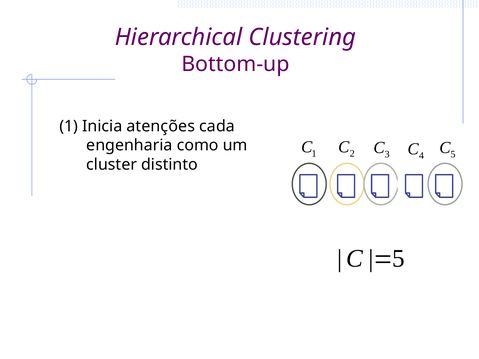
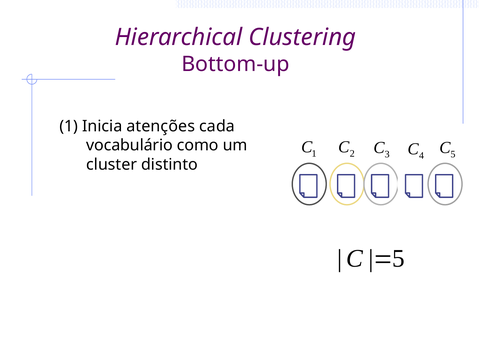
engenharia: engenharia -> vocabulário (130, 145)
